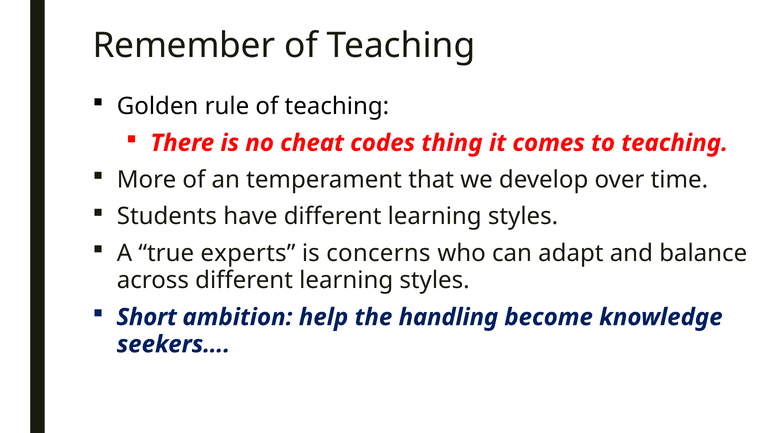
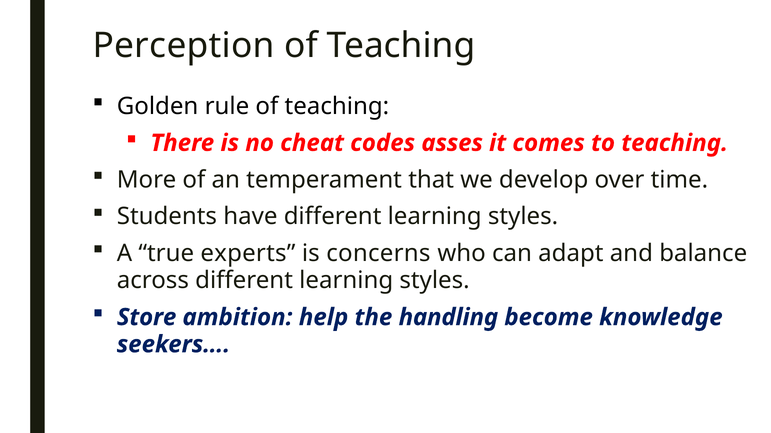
Remember: Remember -> Perception (184, 46)
thing: thing -> asses (452, 143)
Short: Short -> Store (147, 318)
